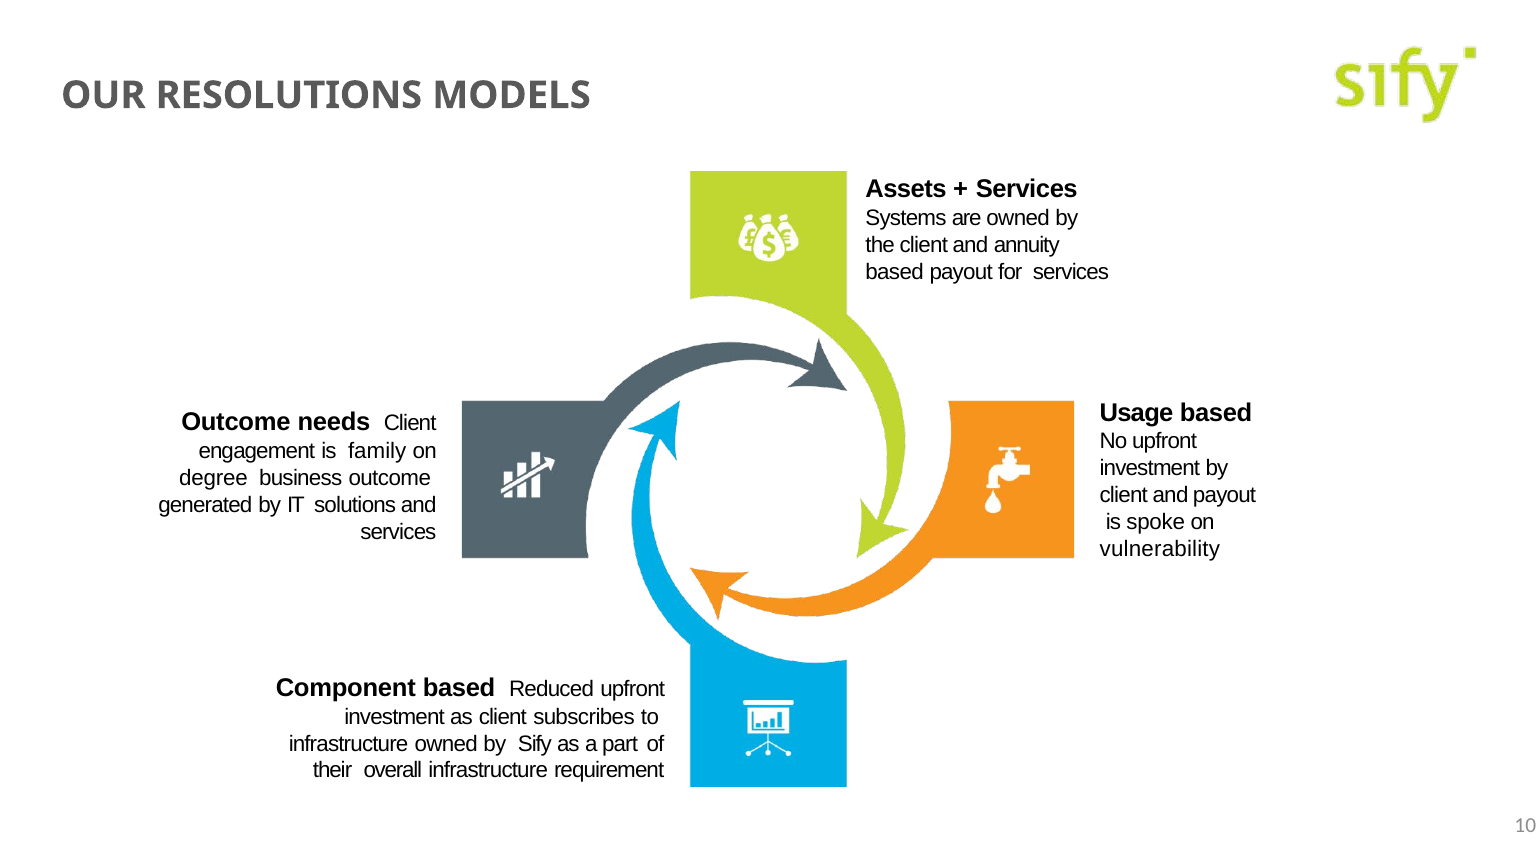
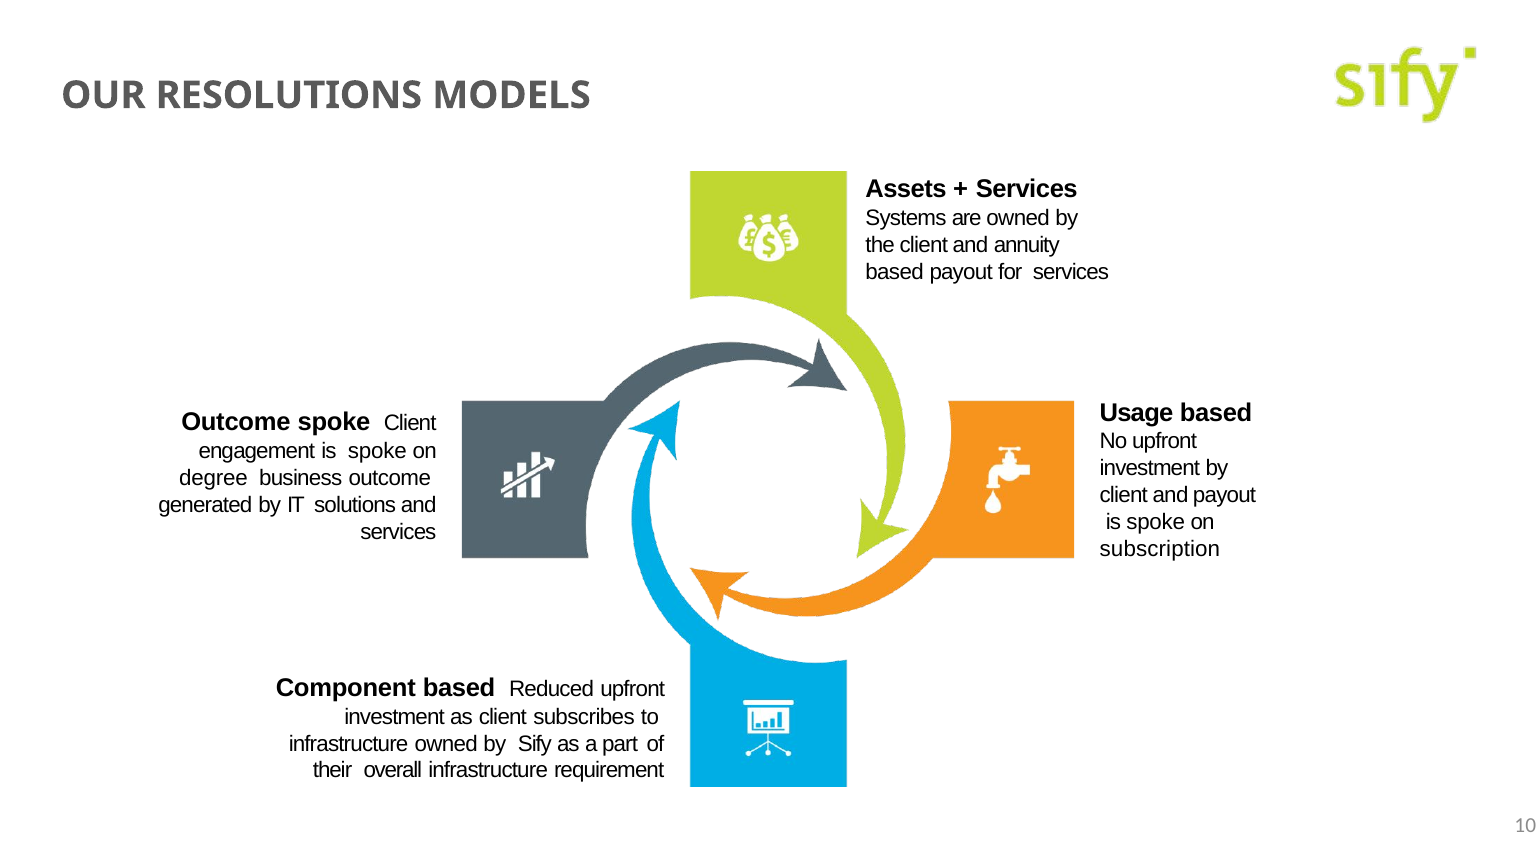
Outcome needs: needs -> spoke (334, 422)
engagement is family: family -> spoke (377, 451)
vulnerability: vulnerability -> subscription (1160, 549)
